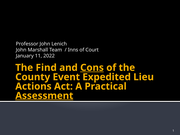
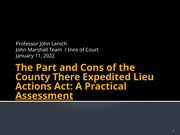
Find: Find -> Part (46, 68)
Cons underline: present -> none (92, 68)
Event: Event -> There (66, 77)
